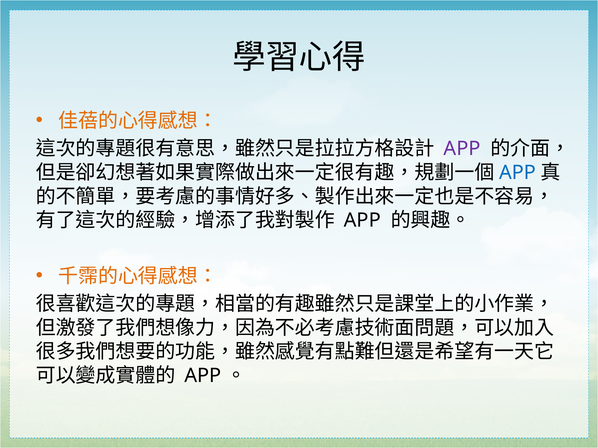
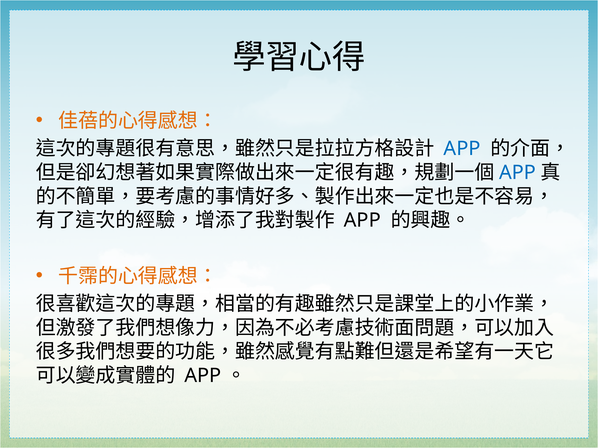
APP colour: purple -> blue (462, 149)
